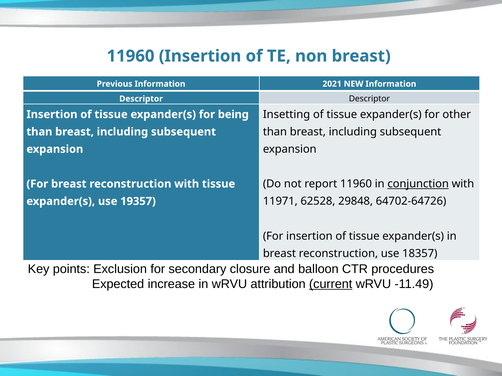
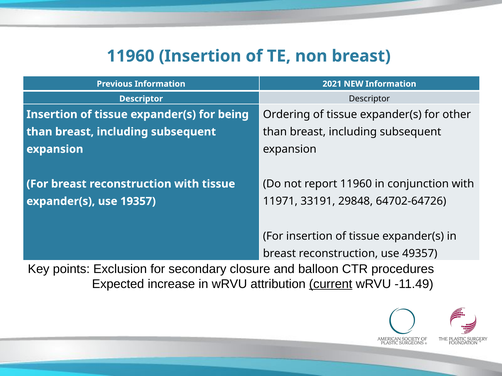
Insetting: Insetting -> Ordering (287, 115)
conjunction underline: present -> none (418, 184)
62528: 62528 -> 33191 (318, 202)
18357: 18357 -> 49357 (420, 254)
